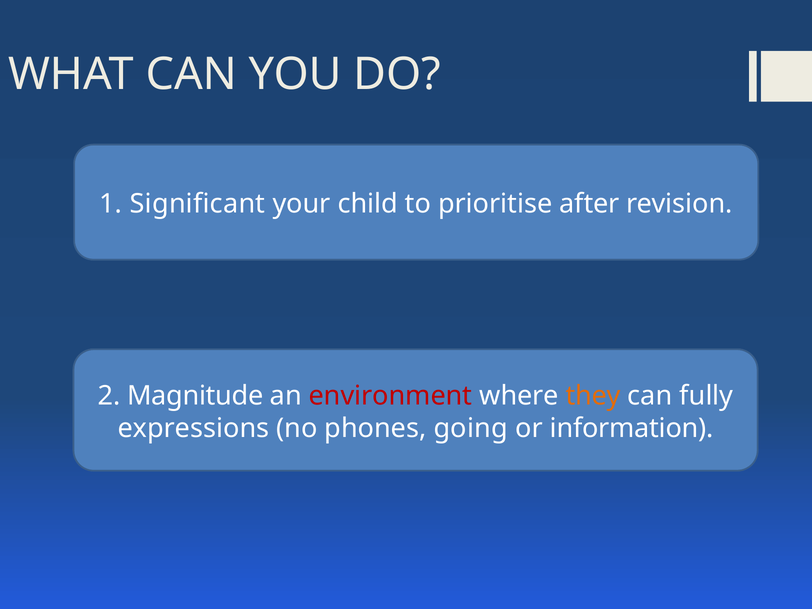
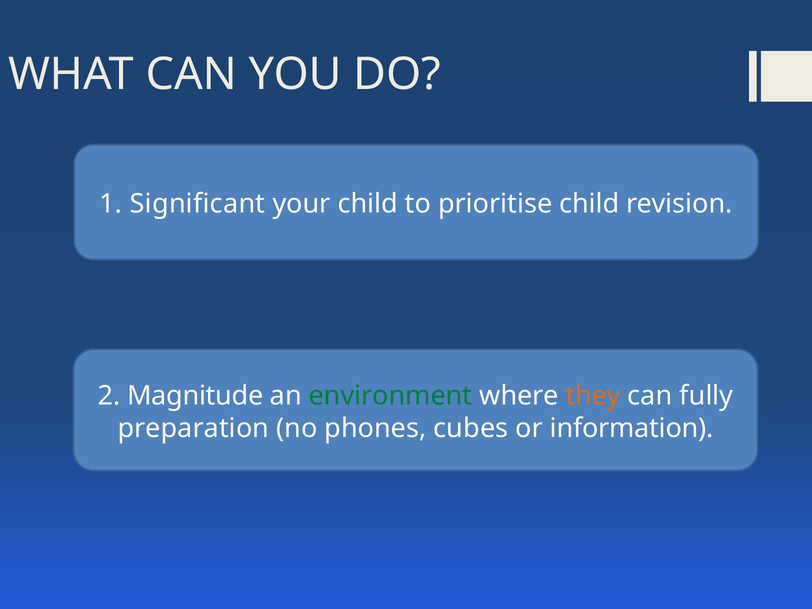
prioritise after: after -> child (589, 204)
environment colour: red -> green (391, 396)
expressions: expressions -> preparation (193, 428)
going: going -> cubes (471, 428)
